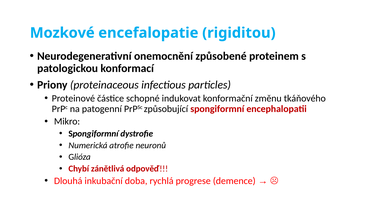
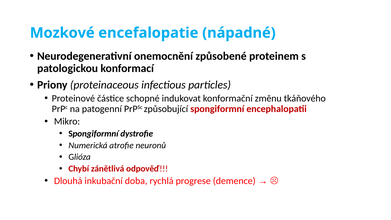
rigiditou: rigiditou -> nápadné (239, 33)
